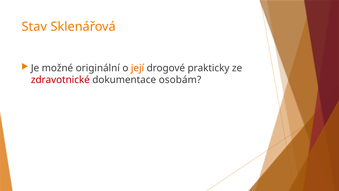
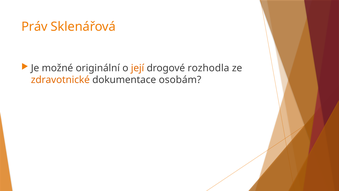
Stav: Stav -> Práv (34, 27)
prakticky: prakticky -> rozhodla (208, 68)
zdravotnické colour: red -> orange (60, 80)
